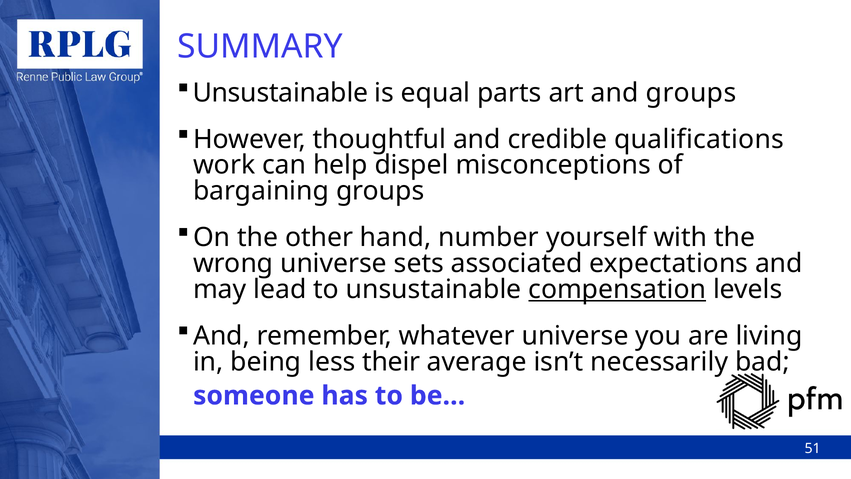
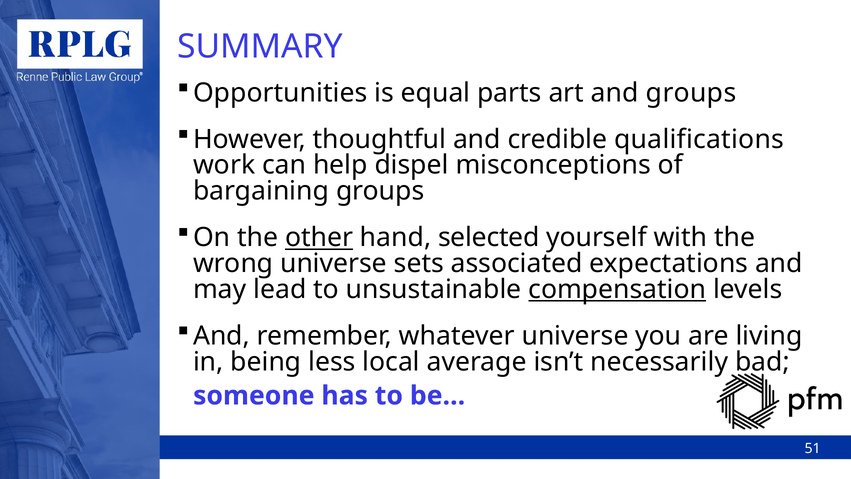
Unsustainable: Unsustainable -> Opportunities (280, 93)
other underline: none -> present (319, 238)
number: number -> selected (489, 238)
their: their -> local (391, 362)
